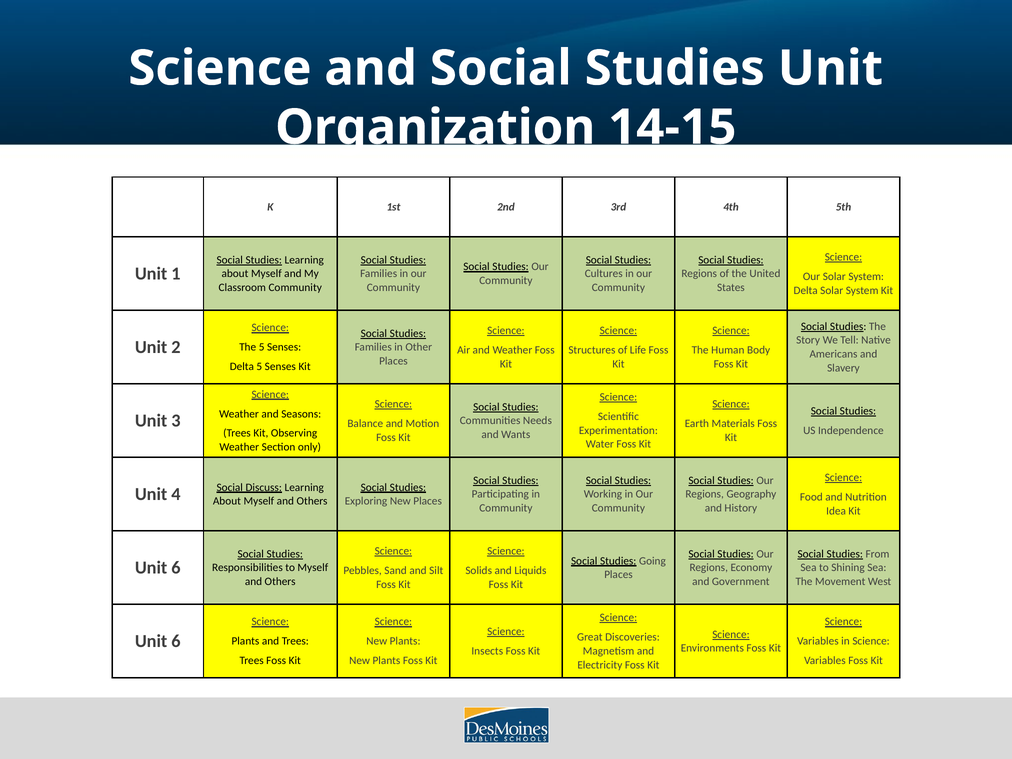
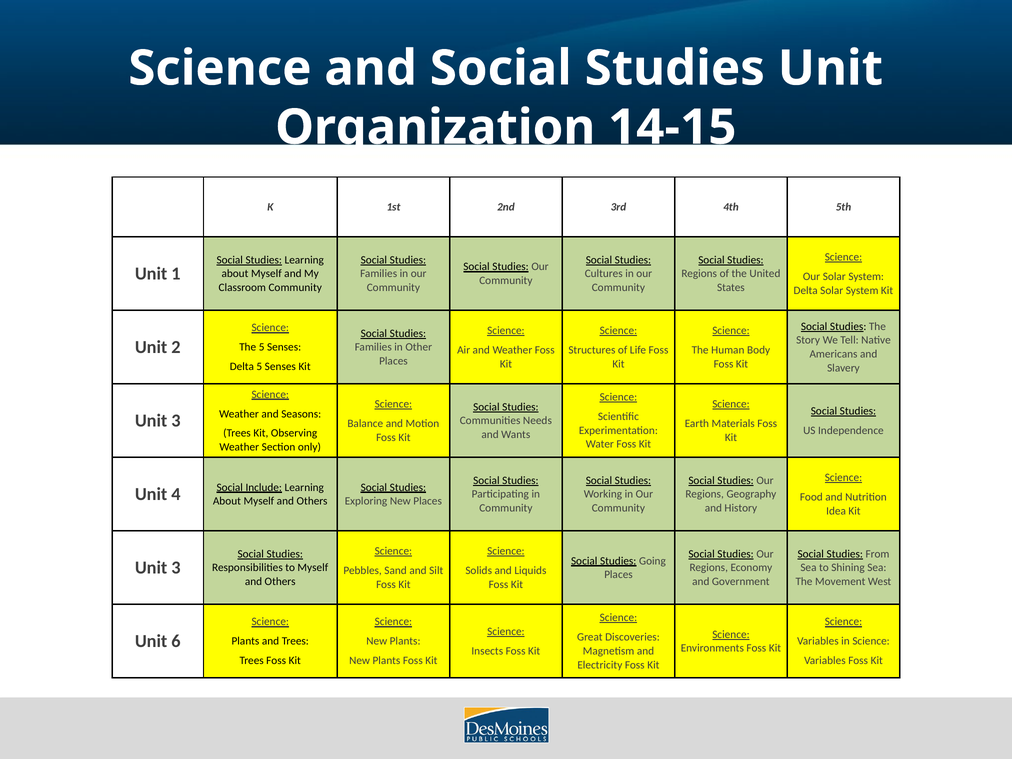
Discuss: Discuss -> Include (264, 487)
6: 6 -> 3 (176, 568)
